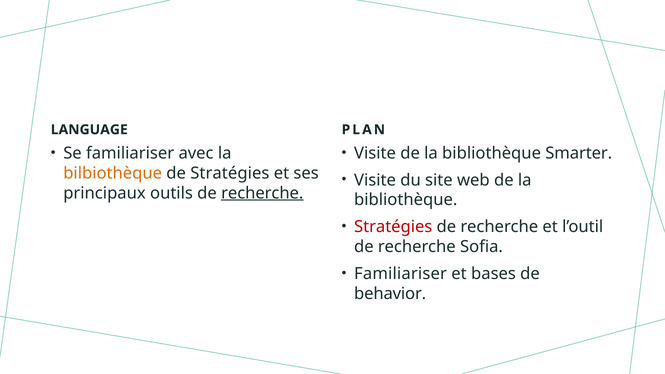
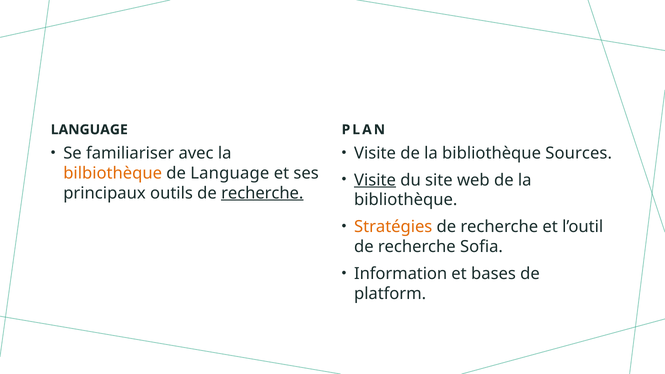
Smarter: Smarter -> Sources (579, 153)
de Stratégies: Stratégies -> Language (230, 173)
Visite underline: none -> present (375, 180)
Stratégies colour: red -> orange (393, 227)
Familiariser: Familiariser -> Information (401, 274)
behavior: behavior -> platform (390, 294)
